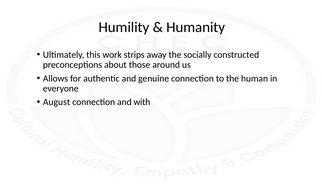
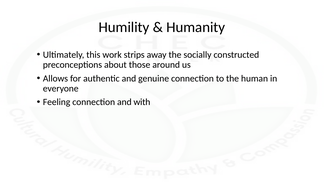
August: August -> Feeling (57, 102)
